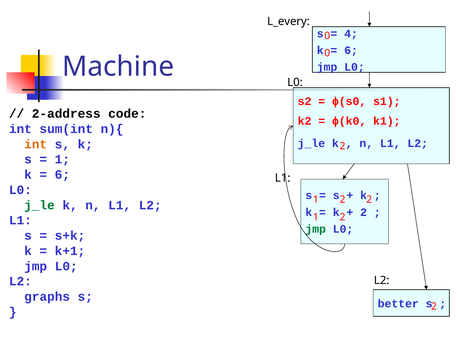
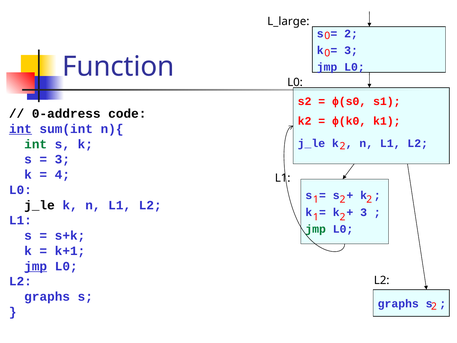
L_every: L_every -> L_large (288, 21)
4: 4 -> 2 (351, 34)
6: 6 -> 3 (351, 50)
Machine: Machine -> Function (118, 67)
2-address: 2-address -> 0-address (66, 114)
int underline: none -> present (20, 129)
int colour: orange -> green (36, 144)
1: 1 -> 3 (62, 159)
6: 6 -> 4 (62, 175)
j_le colour: green -> black (39, 205)
2: 2 -> 3 (364, 212)
jmp underline: none -> present (36, 266)
better: better -> graphs (398, 304)
